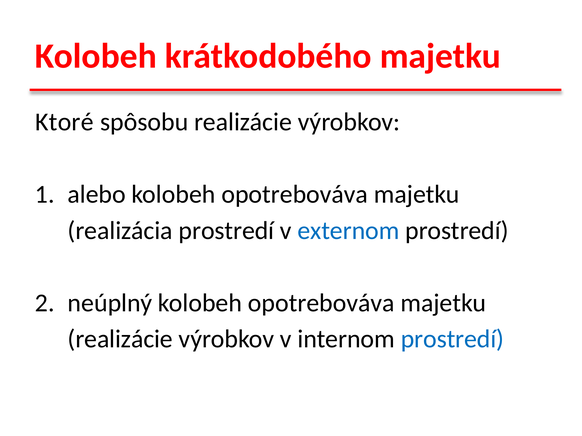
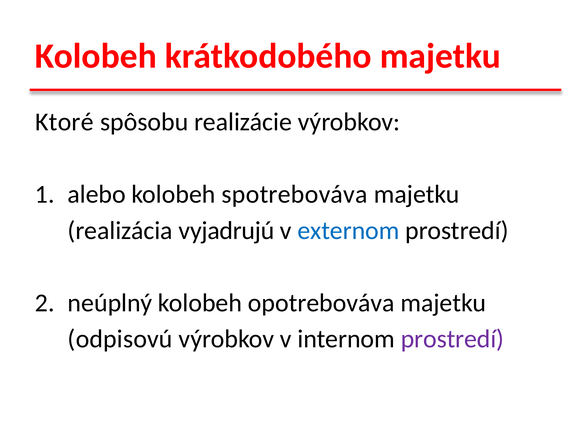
opotrebováva: opotrebováva -> spotrebováva (295, 195)
realizácia prostredí: prostredí -> vyjadrujú (226, 231)
realizácie: realizácie -> odpisovú (120, 339)
prostredí colour: blue -> purple (452, 339)
